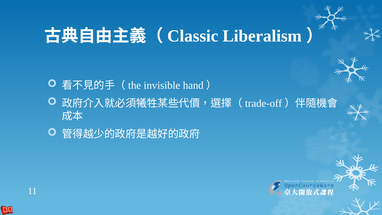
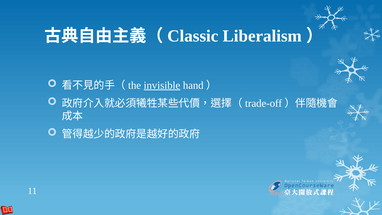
invisible underline: none -> present (162, 85)
